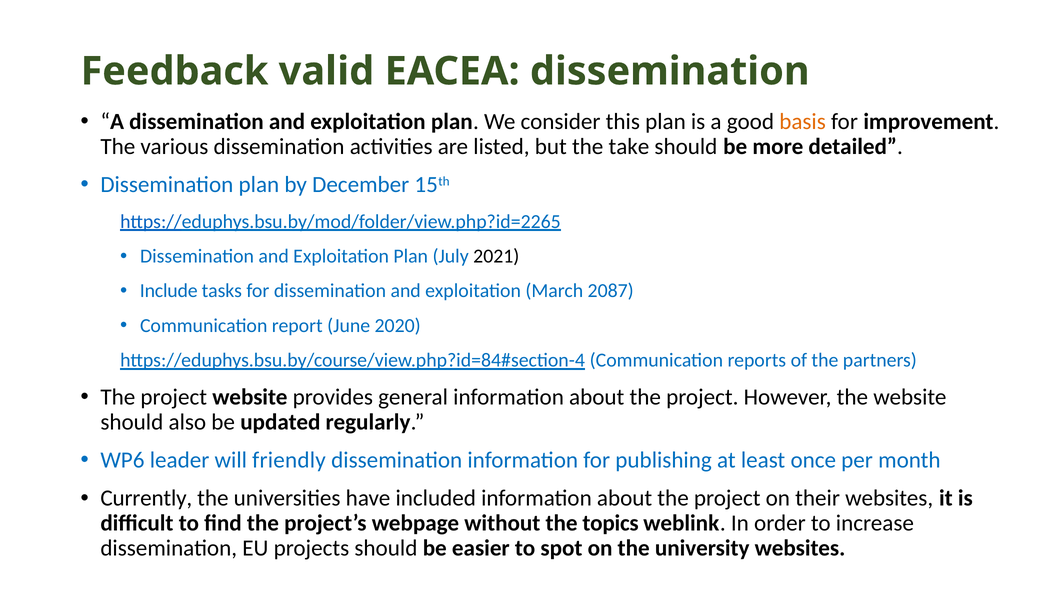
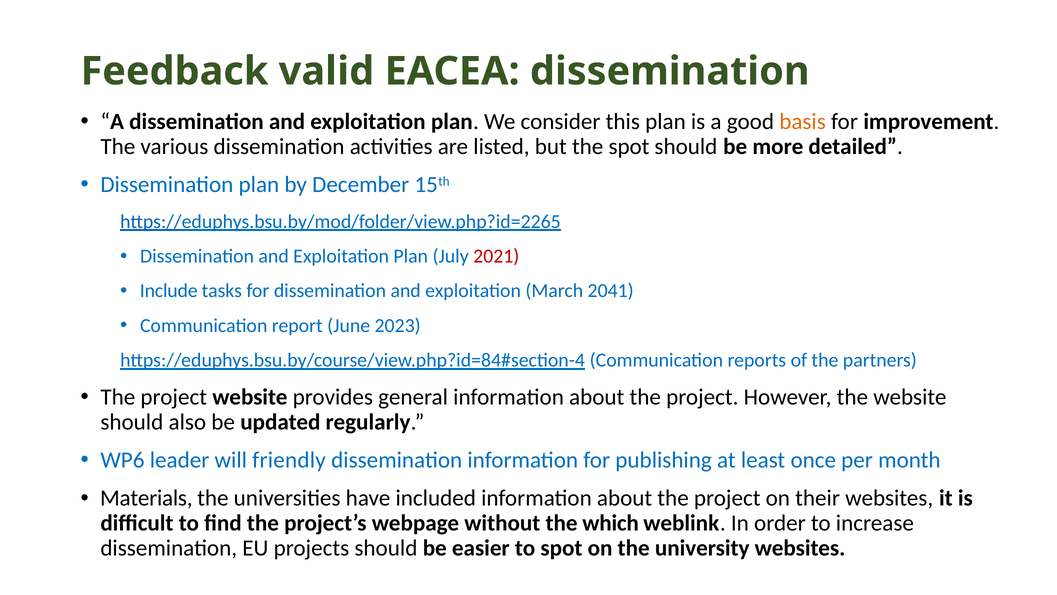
the take: take -> spot (629, 146)
2021 colour: black -> red (496, 256)
2087: 2087 -> 2041 (611, 291)
2020: 2020 -> 2023 (398, 325)
Currently: Currently -> Materials (146, 498)
topics: topics -> which (611, 523)
